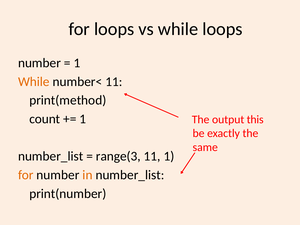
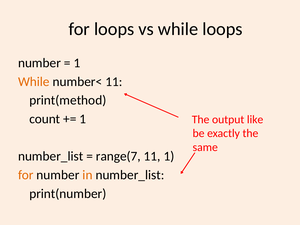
this: this -> like (255, 119)
range(3: range(3 -> range(7 (118, 156)
